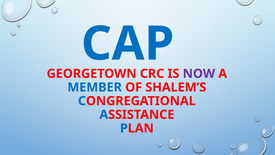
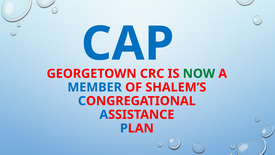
NOW colour: purple -> green (199, 74)
